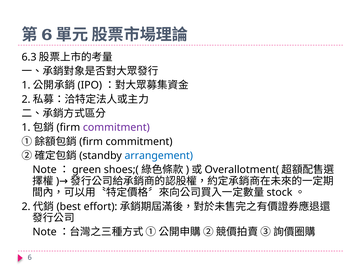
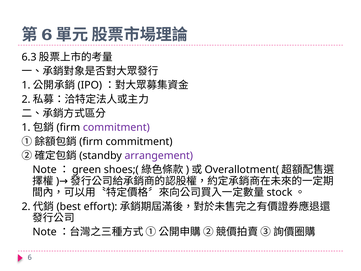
arrangement colour: blue -> purple (159, 155)
